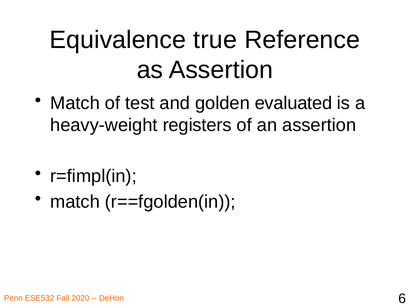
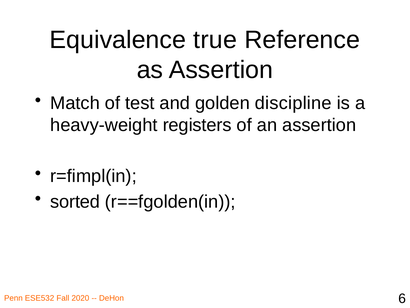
evaluated: evaluated -> discipline (293, 103)
match: match -> sorted (75, 202)
